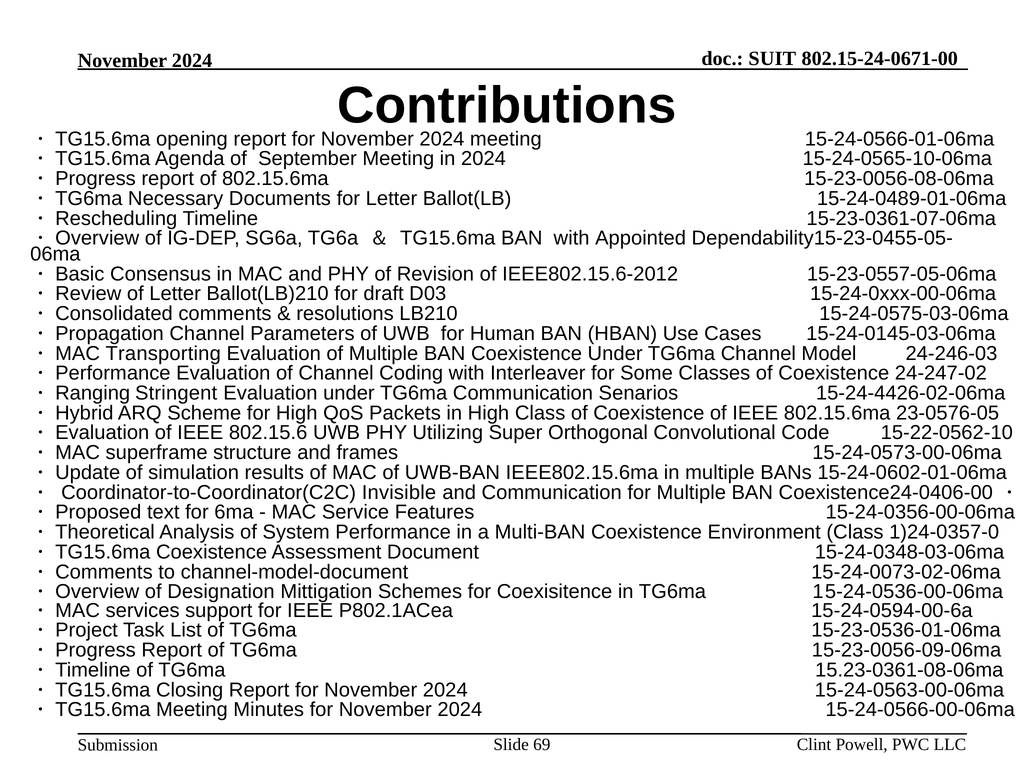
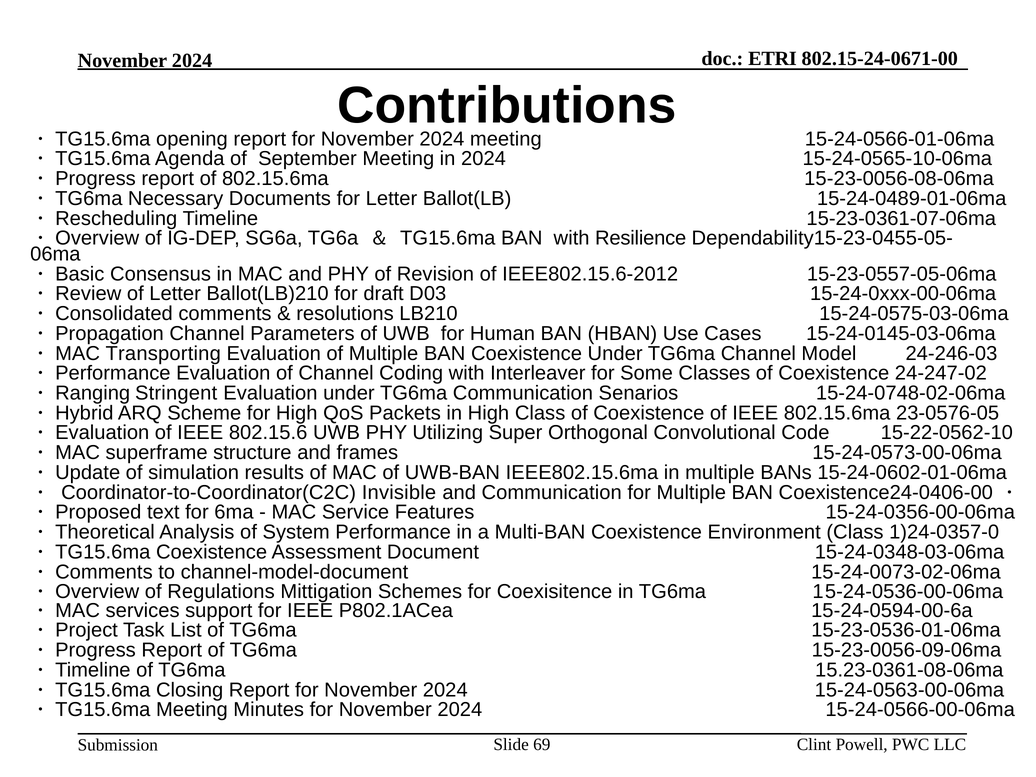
SUIT: SUIT -> ETRI (773, 58)
Appointed: Appointed -> Resilience (641, 238)
15-24-4426-02-06ma: 15-24-4426-02-06ma -> 15-24-0748-02-06ma (911, 393)
Designation: Designation -> Regulations (221, 592)
